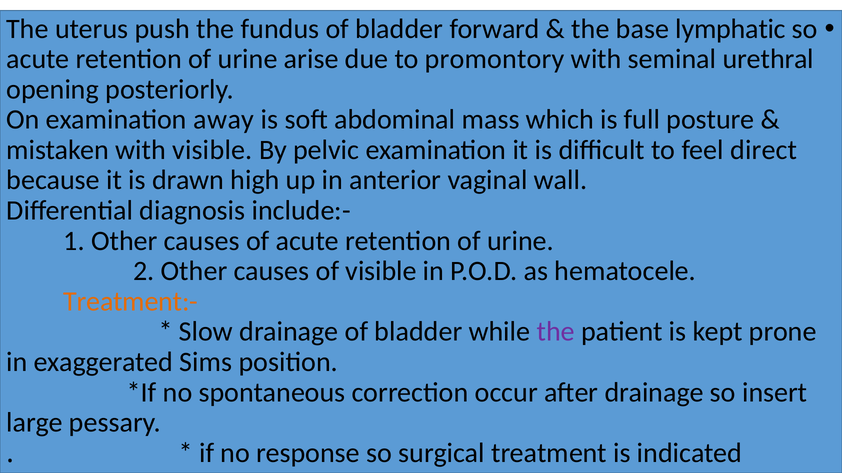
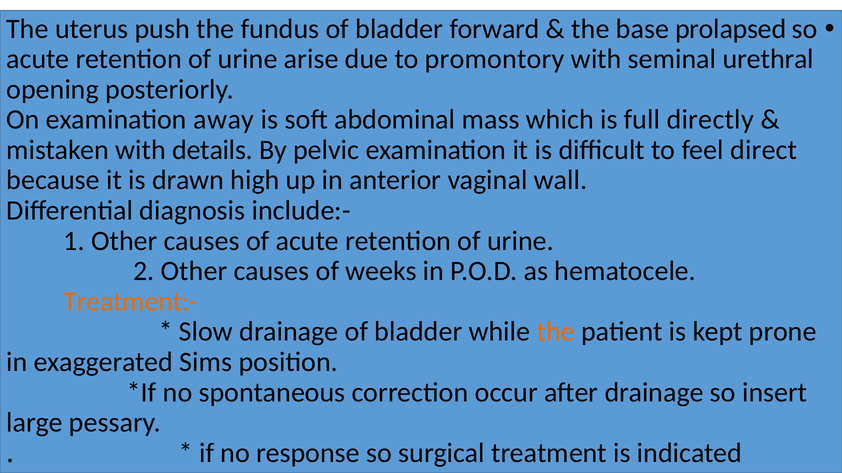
lymphatic: lymphatic -> prolapsed (731, 29)
posture: posture -> directly (710, 120)
with visible: visible -> details (213, 150)
of visible: visible -> weeks (381, 271)
the colour: purple -> orange (556, 332)
